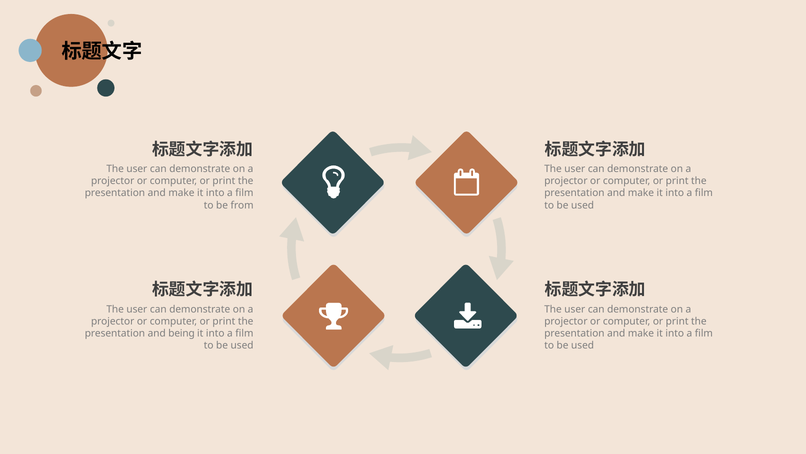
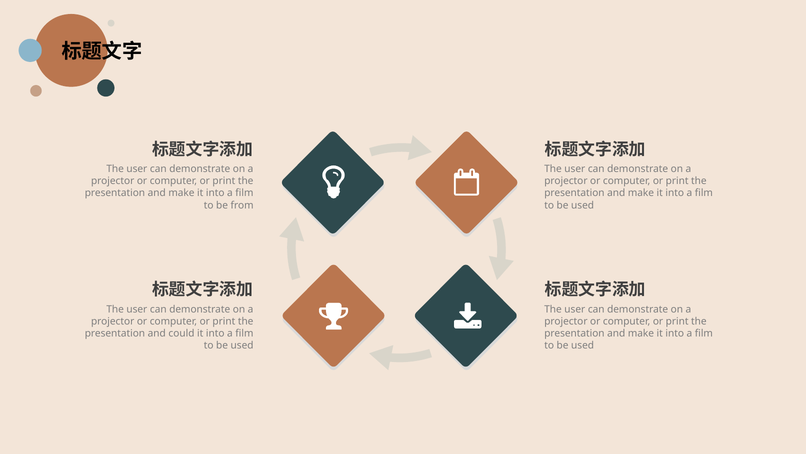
being: being -> could (181, 333)
